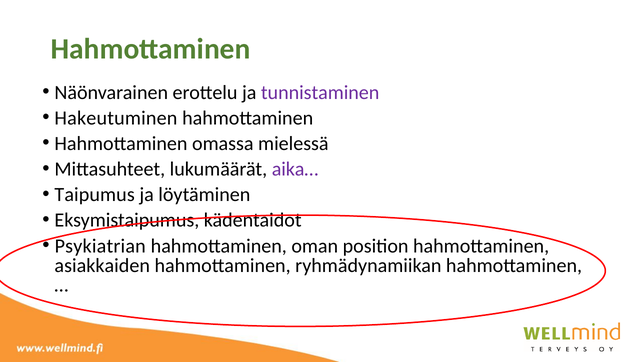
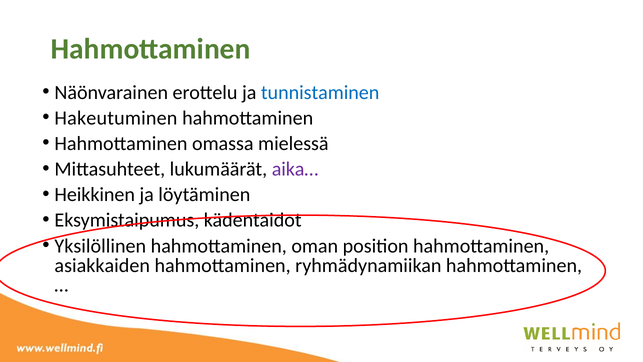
tunnistaminen colour: purple -> blue (320, 92)
Taipumus: Taipumus -> Heikkinen (95, 195)
Psykiatrian: Psykiatrian -> Yksilöllinen (100, 246)
